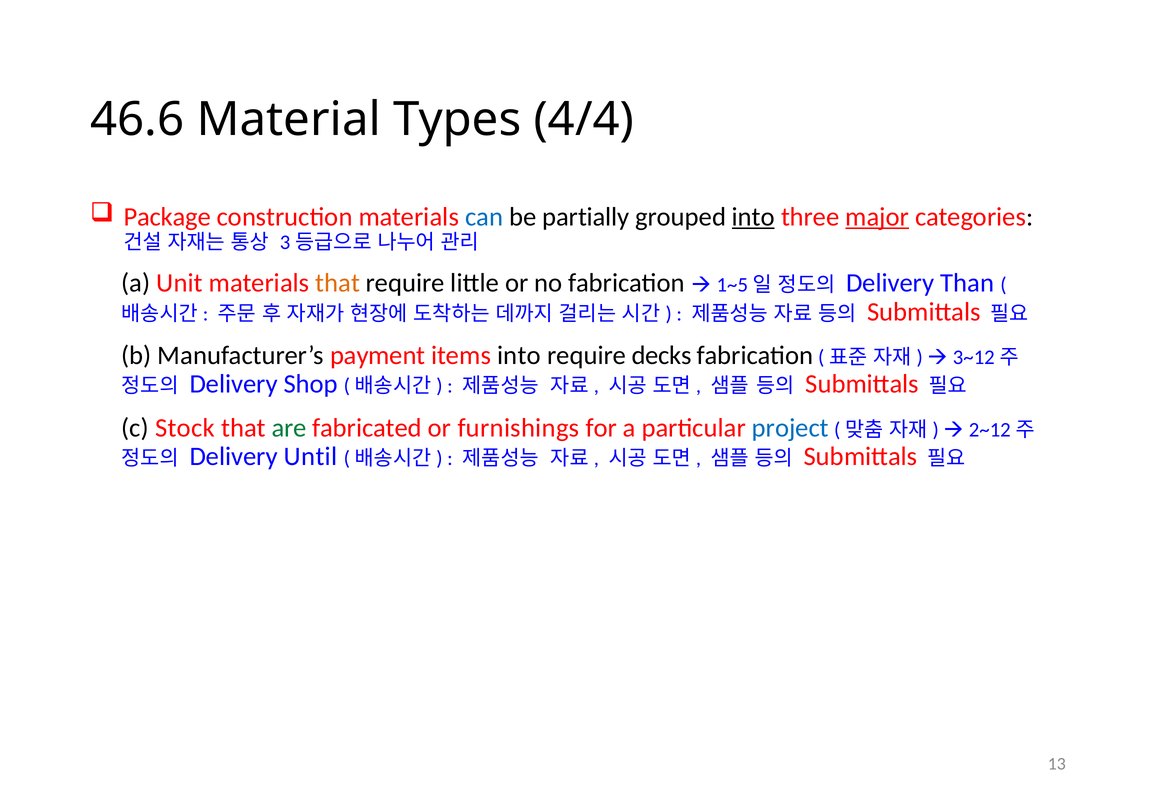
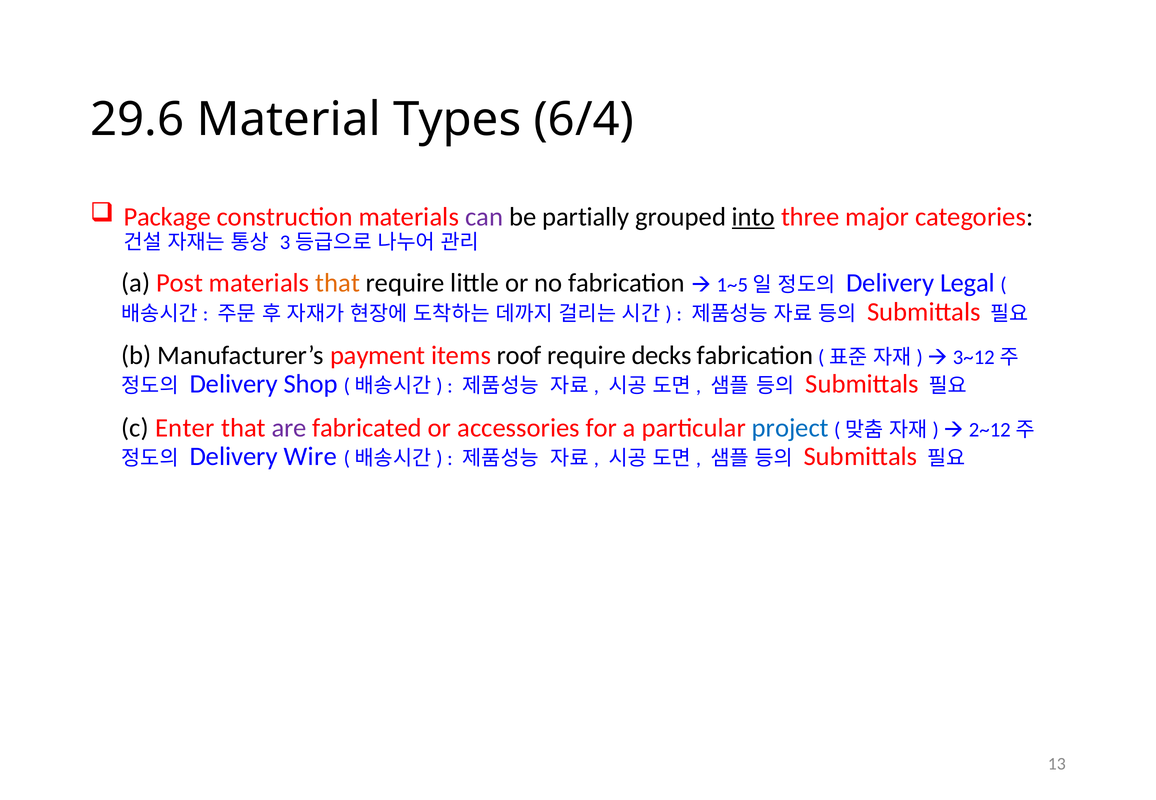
46.6: 46.6 -> 29.6 (137, 120)
4/4: 4/4 -> 6/4 (584, 120)
can colour: blue -> purple (484, 217)
major underline: present -> none (877, 217)
Unit: Unit -> Post (180, 283)
Than: Than -> Legal (967, 283)
items into: into -> roof (519, 355)
Stock: Stock -> Enter (185, 428)
are colour: green -> purple (289, 428)
furnishings: furnishings -> accessories (519, 428)
Until: Until -> Wire (311, 457)
